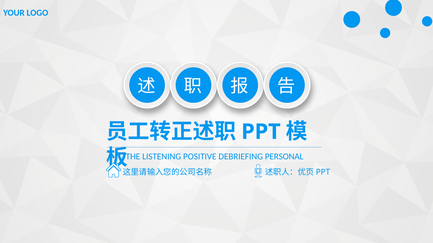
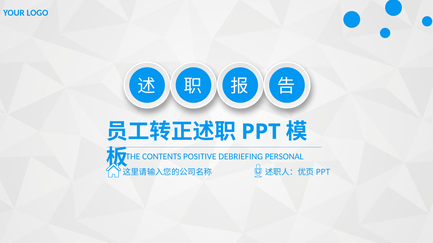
LISTENING: LISTENING -> CONTENTS (162, 157)
